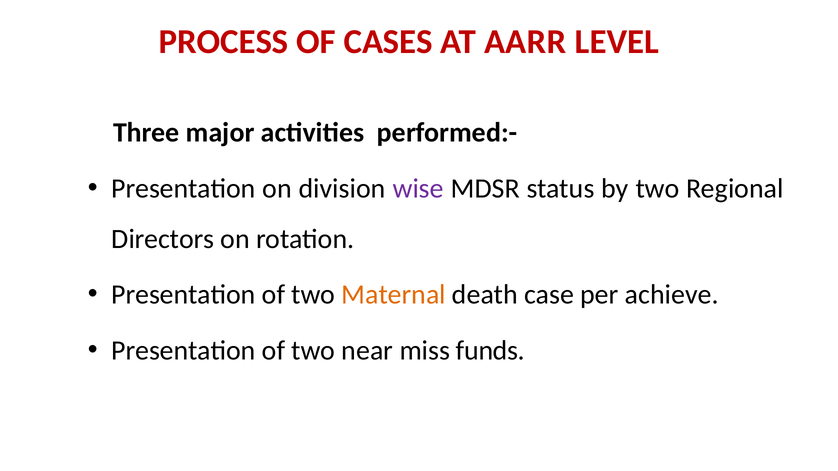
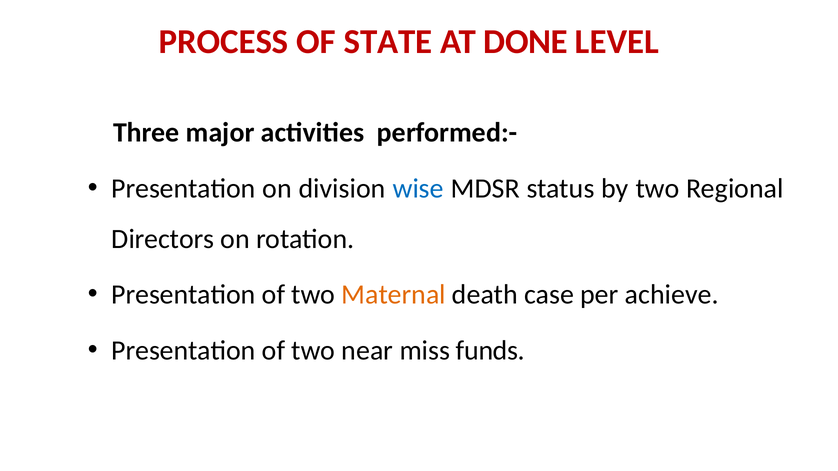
CASES: CASES -> STATE (388, 42)
AARR: AARR -> DONE (526, 42)
wise colour: purple -> blue (418, 189)
